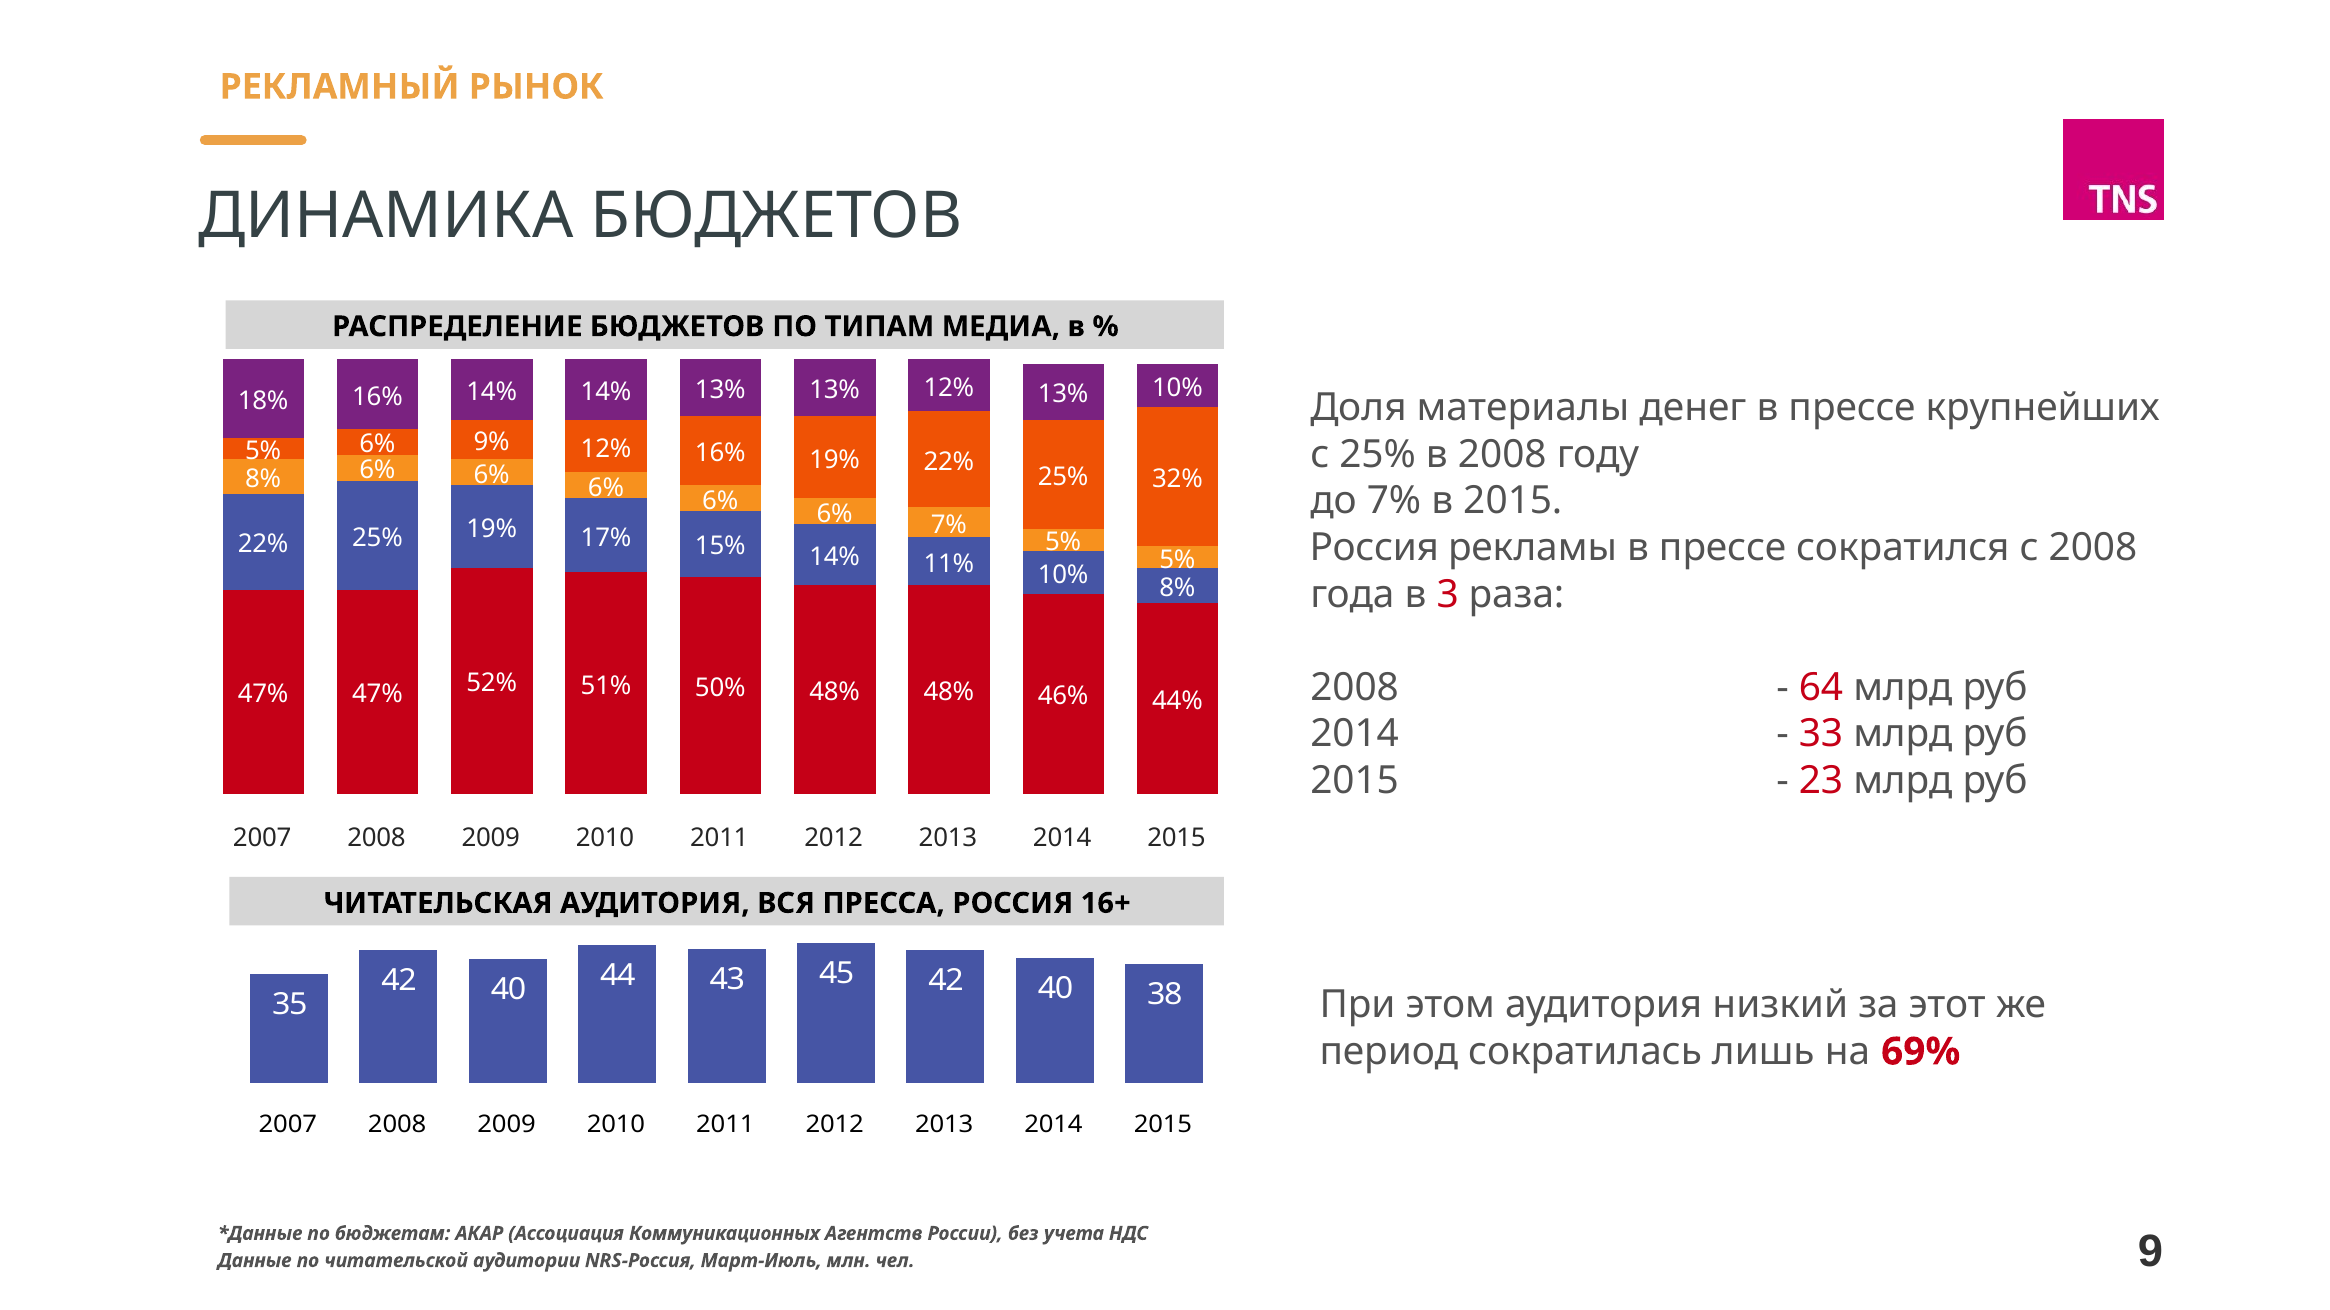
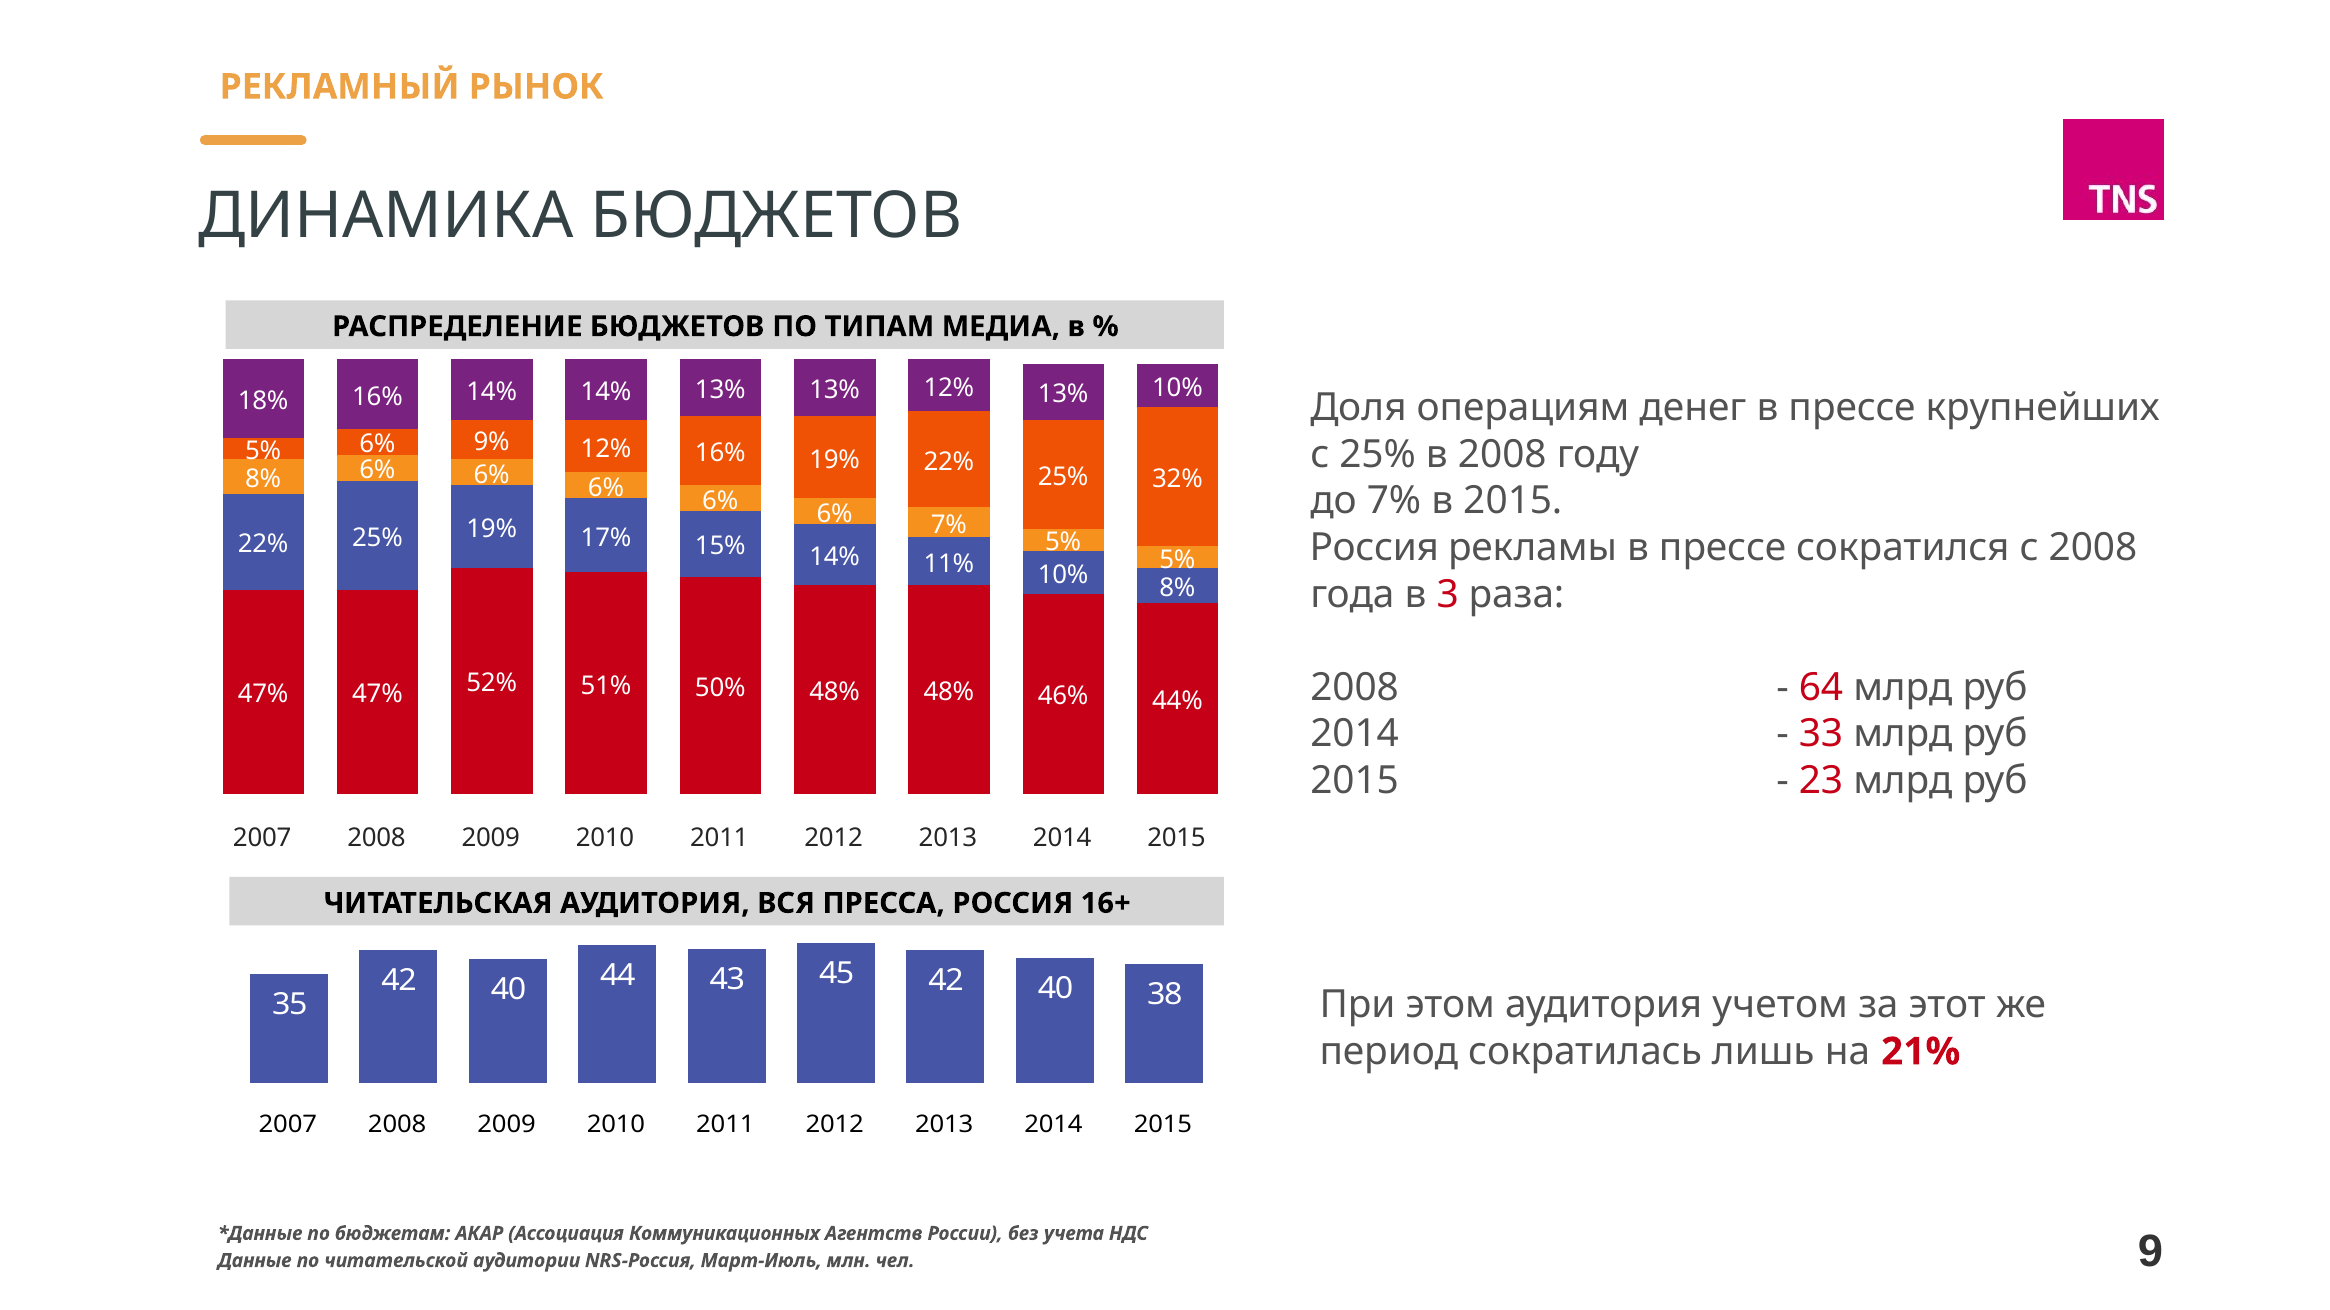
материалы: материалы -> операциям (1523, 408)
низкий: низкий -> учетом (1780, 1006)
69%: 69% -> 21% (1921, 1052)
